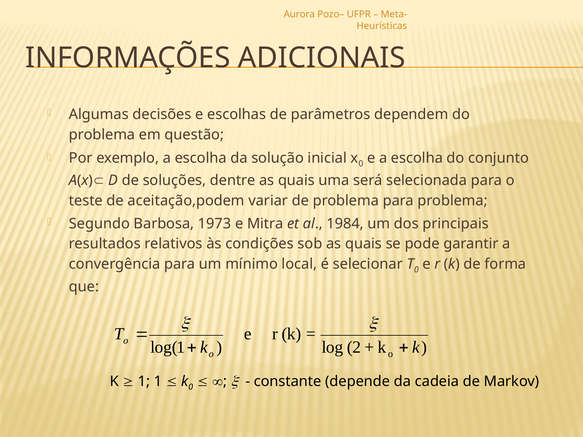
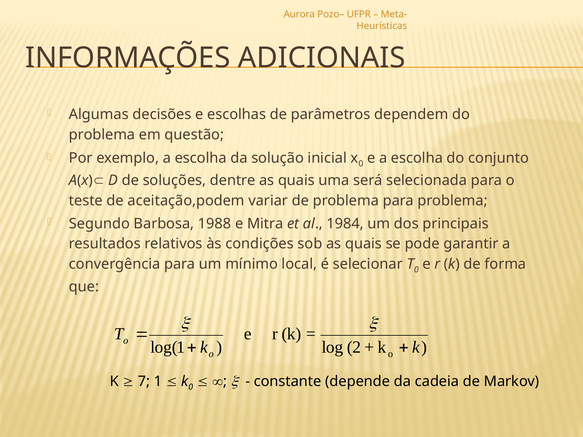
1973: 1973 -> 1988 (215, 224)
1: 1 -> 7 (144, 382)
